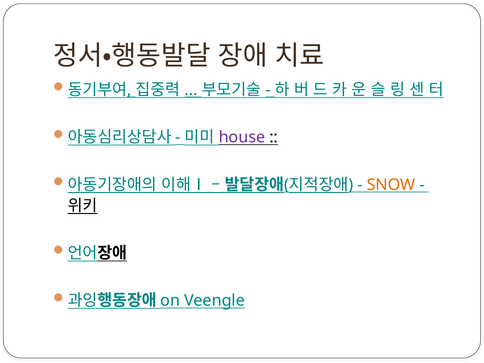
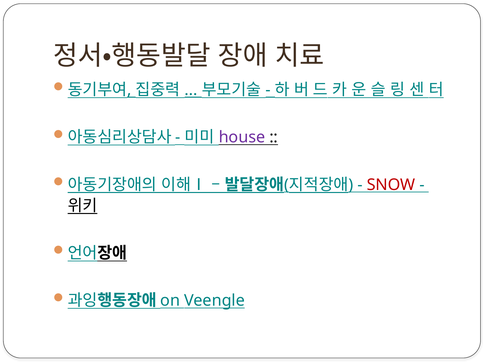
SNOW colour: orange -> red (391, 185)
